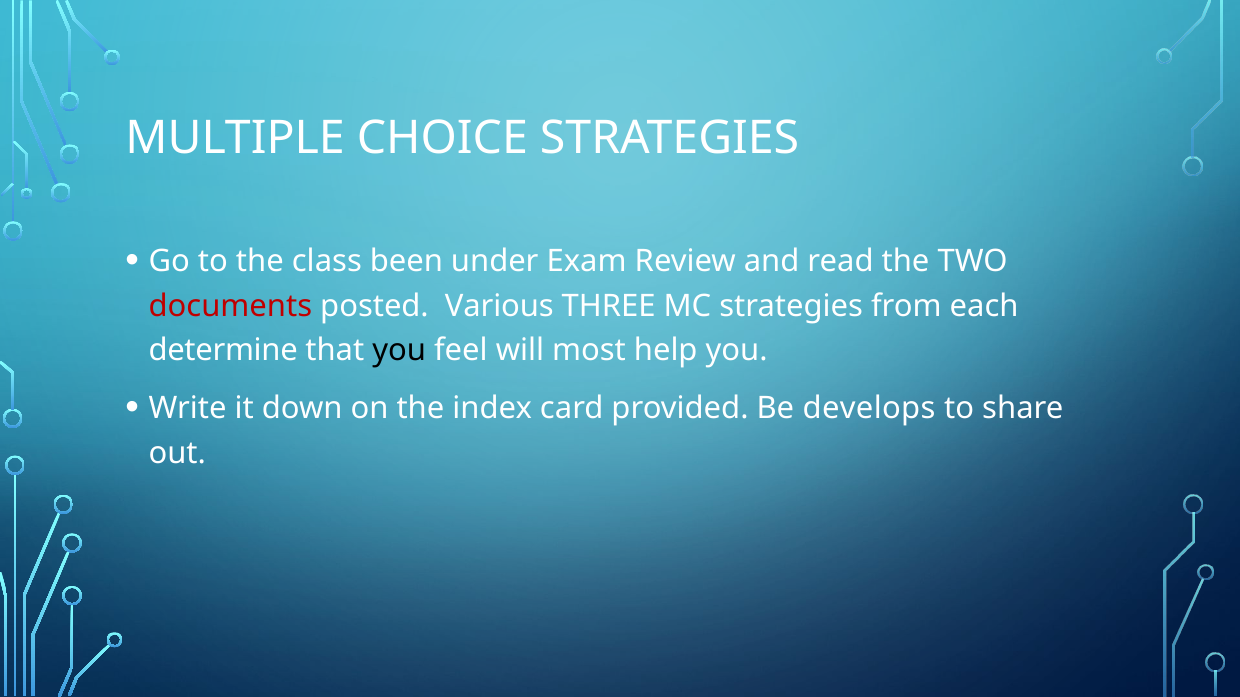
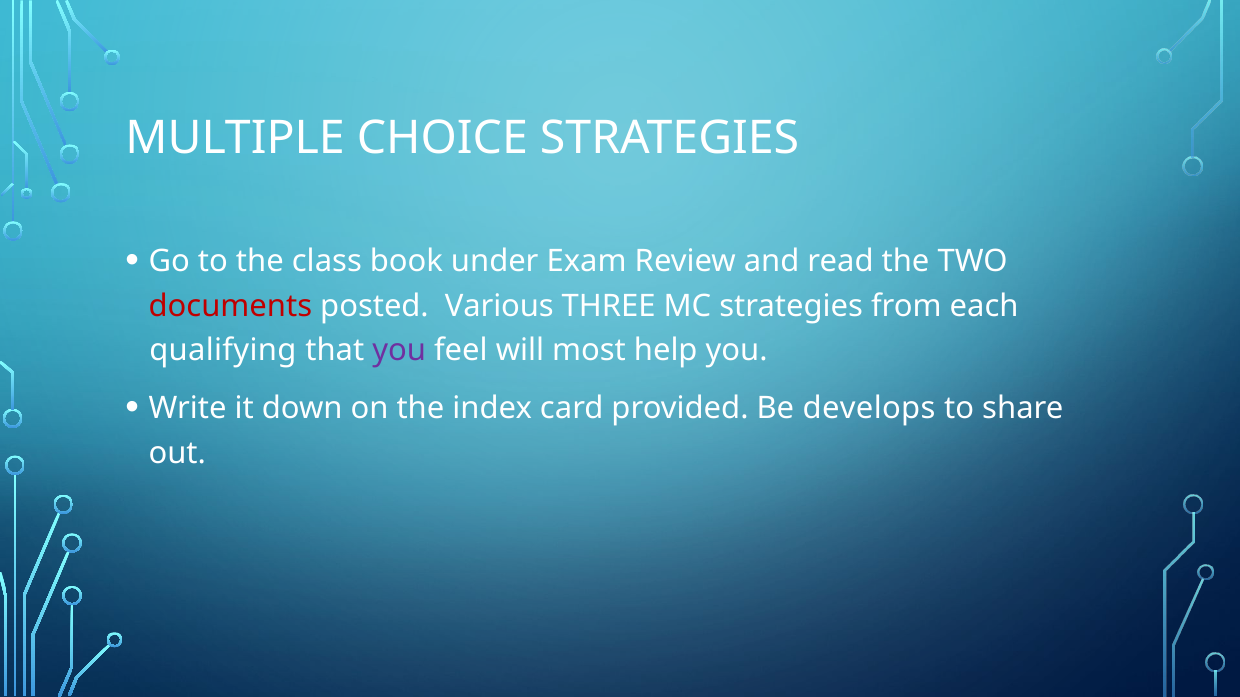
been: been -> book (406, 262)
determine: determine -> qualifying (223, 351)
you colour: black -> purple (399, 351)
